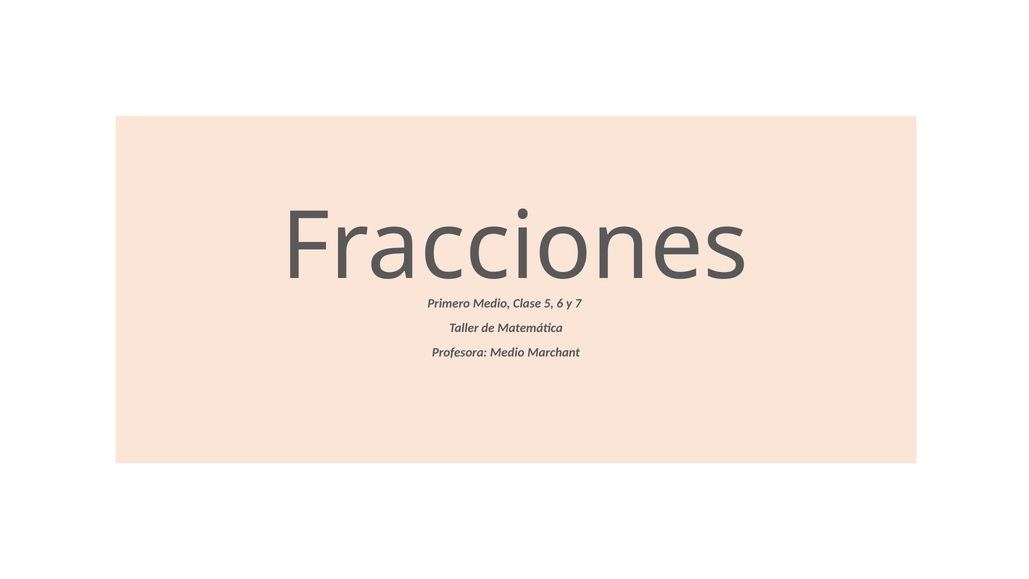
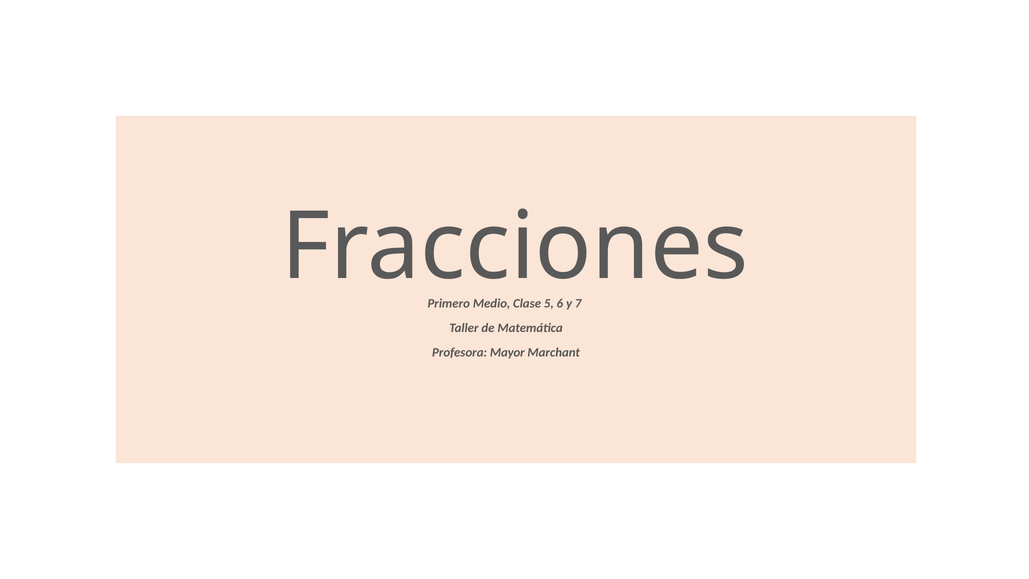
Profesora Medio: Medio -> Mayor (507, 353)
